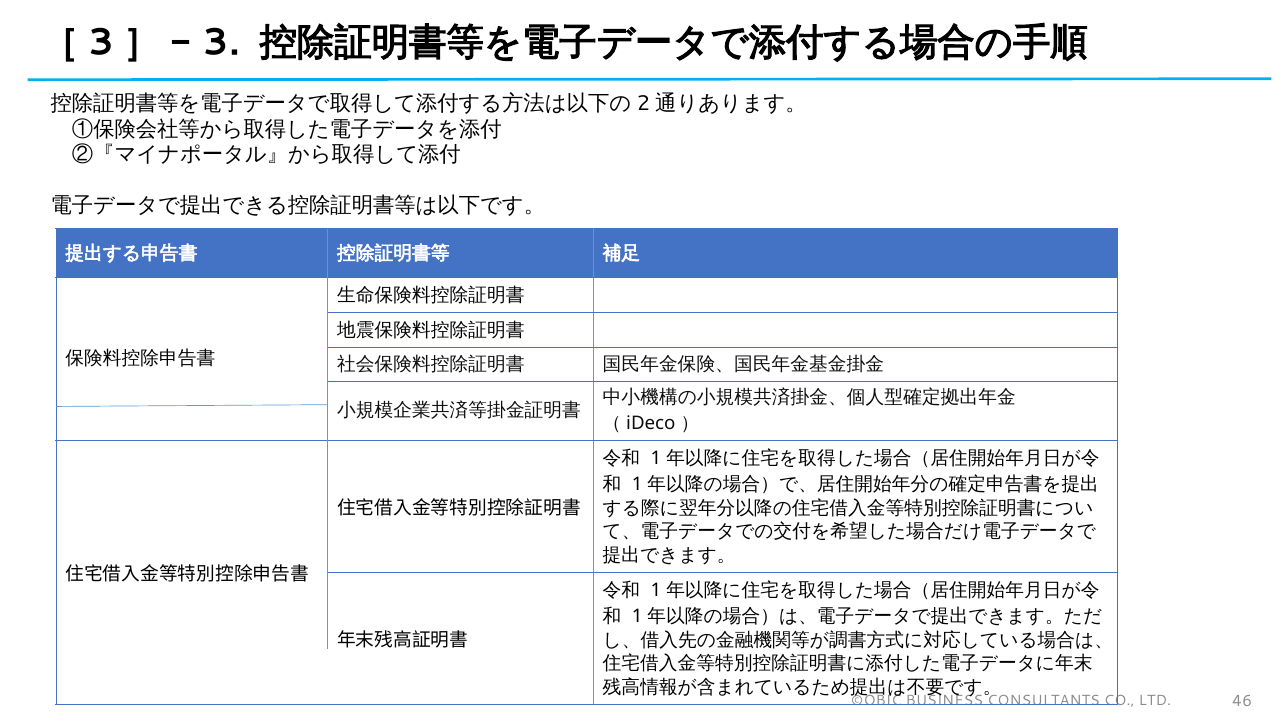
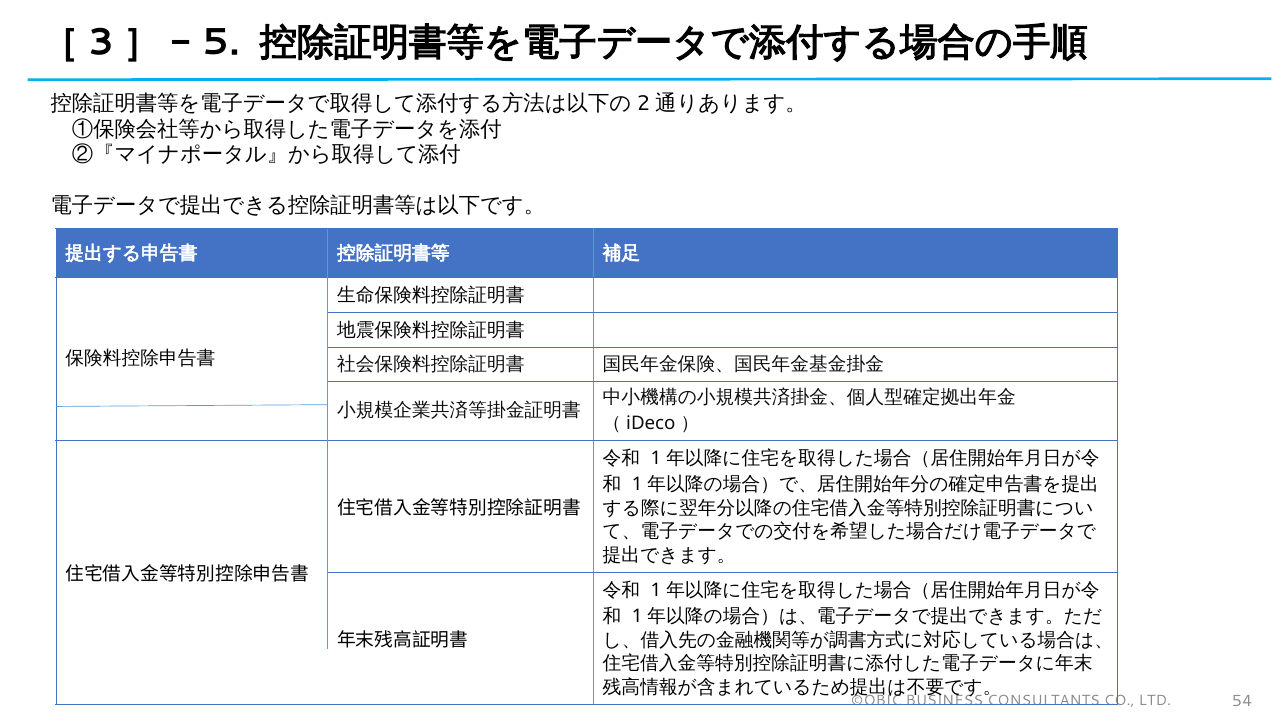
3: 3 -> 5 (221, 42)
46: 46 -> 54 (1242, 702)
